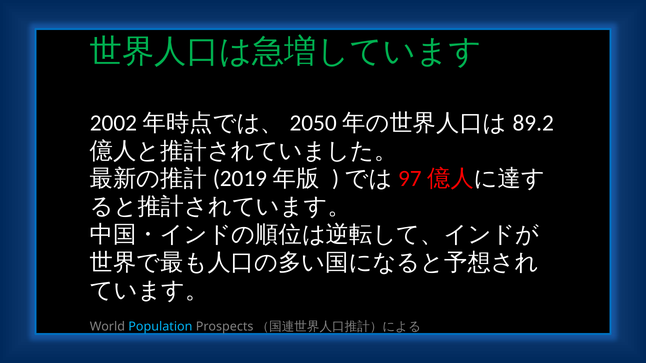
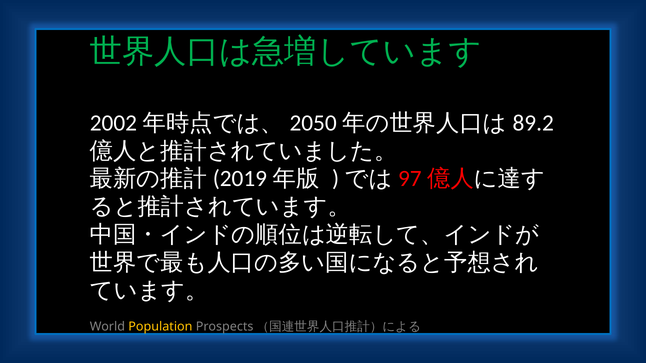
Population colour: light blue -> yellow (160, 327)
